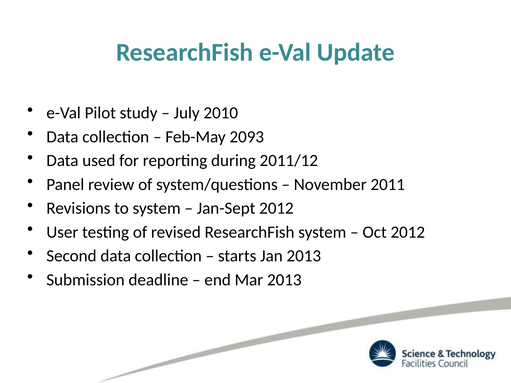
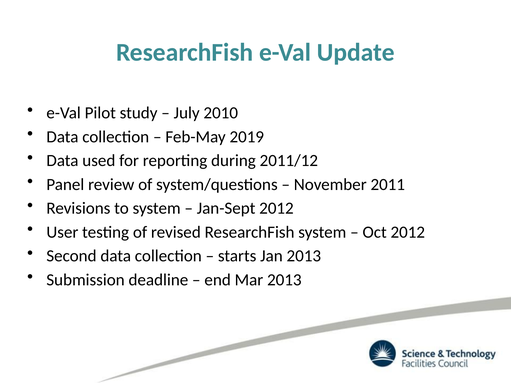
2093: 2093 -> 2019 (247, 137)
